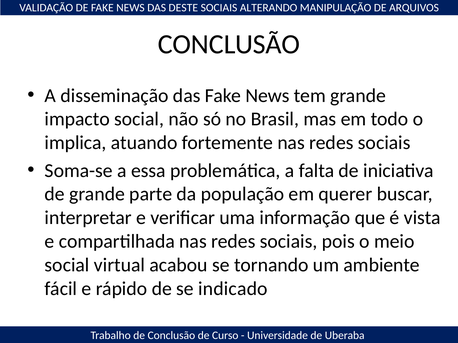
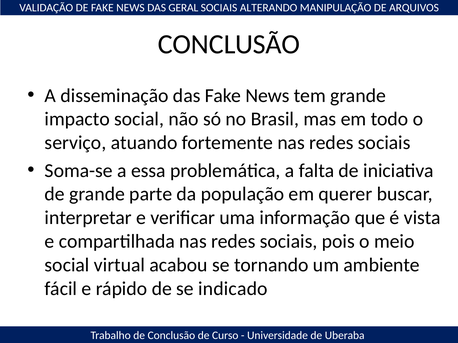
DESTE: DESTE -> GERAL (183, 8)
implica: implica -> serviço (75, 143)
